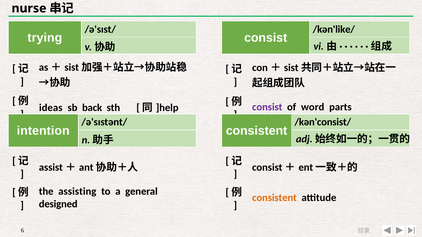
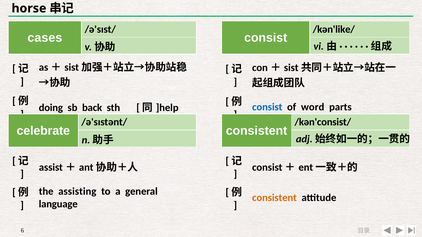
nurse: nurse -> horse (29, 8)
trying: trying -> cases (45, 38)
consist colour: purple -> blue (267, 107)
ideas: ideas -> doing (51, 108)
intention: intention -> celebrate (43, 131)
designed: designed -> language (58, 204)
